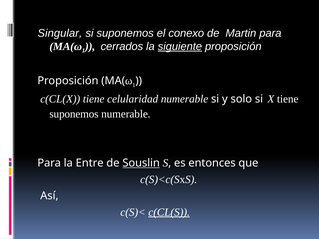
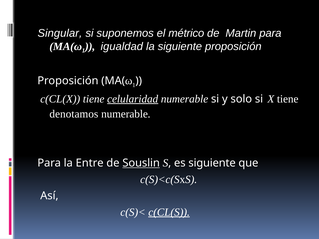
conexo: conexo -> métrico (186, 33)
cerrados: cerrados -> igualdad (122, 46)
siguiente underline: present -> none (180, 46)
celularidad underline: none -> present (133, 99)
suponemos: suponemos -> denotamos (74, 114)
es entonces: entonces -> siguiente (212, 163)
